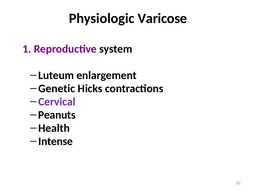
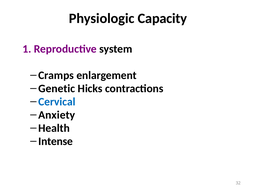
Varicose: Varicose -> Capacity (162, 18)
Luteum: Luteum -> Cramps (56, 75)
Cervical colour: purple -> blue (57, 102)
Peanuts: Peanuts -> Anxiety (57, 115)
